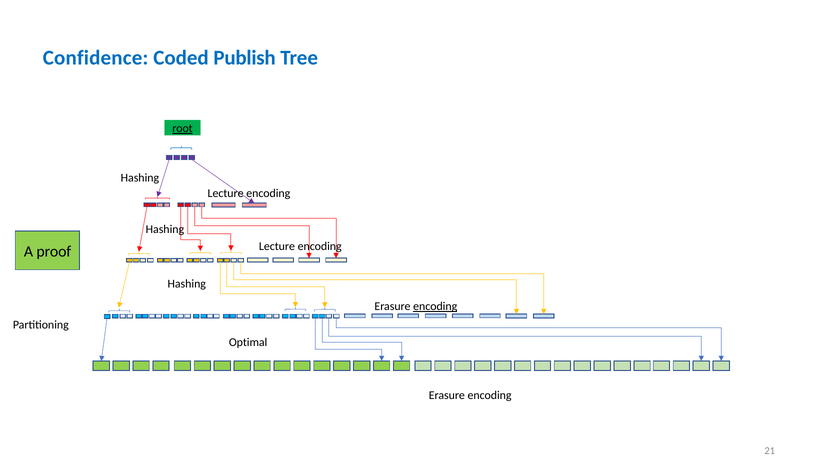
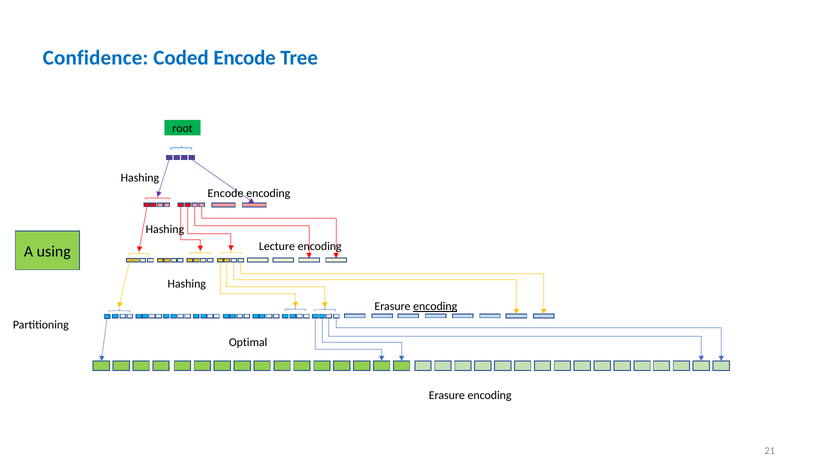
Coded Publish: Publish -> Encode (245, 58)
root underline: present -> none (182, 128)
Lecture: Lecture -> Encode (226, 194)
proof: proof -> using (54, 252)
